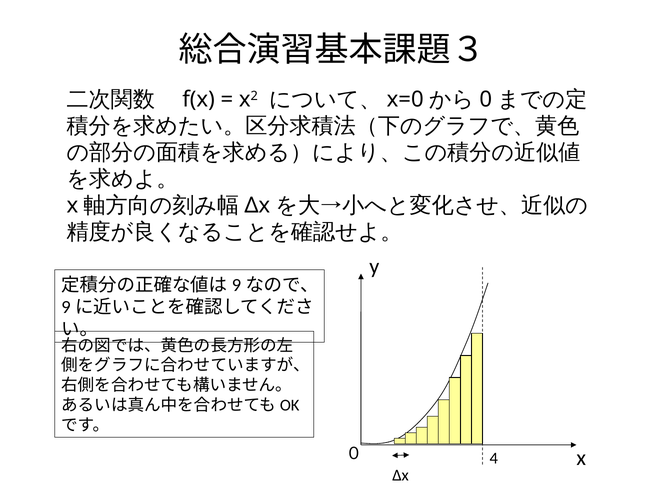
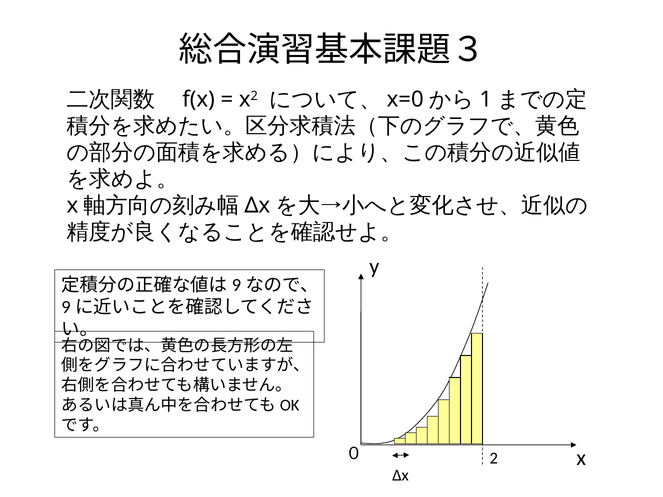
0: 0 -> 1 (486, 100)
4: 4 -> 2 (494, 458)
